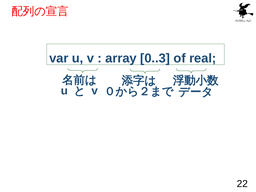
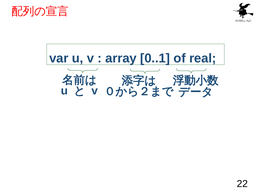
0..3: 0..3 -> 0..1 (155, 58)
